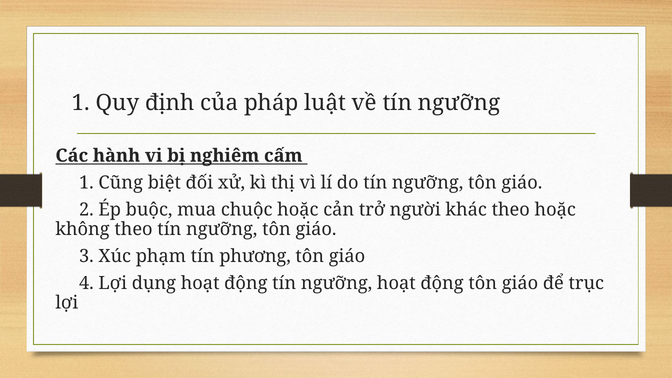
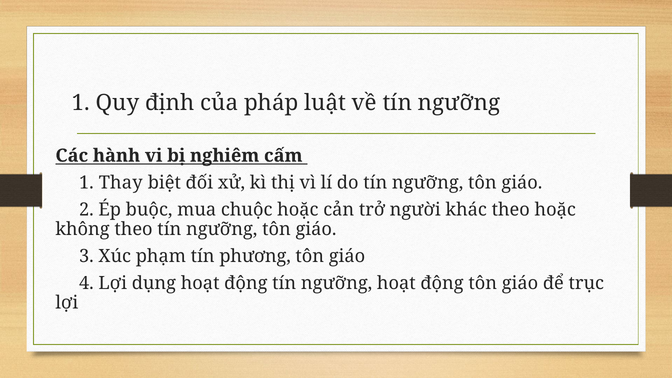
Cũng: Cũng -> Thay (121, 183)
